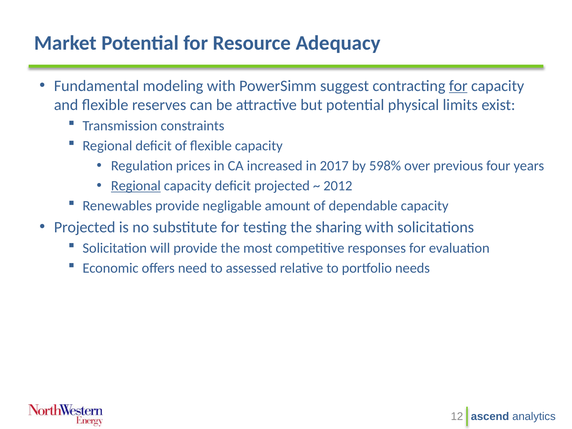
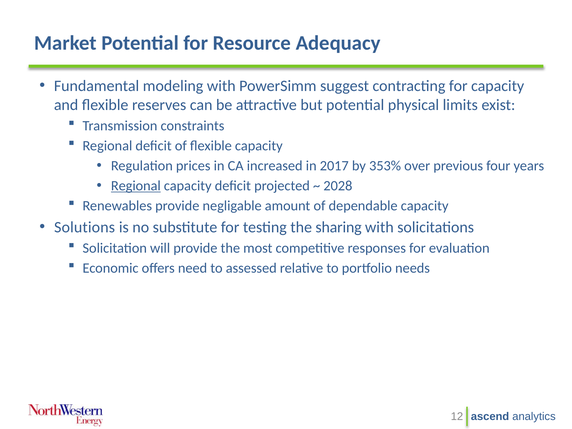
for underline: present -> none (458, 86)
598%: 598% -> 353% (385, 166)
2012: 2012 -> 2028 (338, 186)
Projected: Projected -> Solutions (85, 227)
